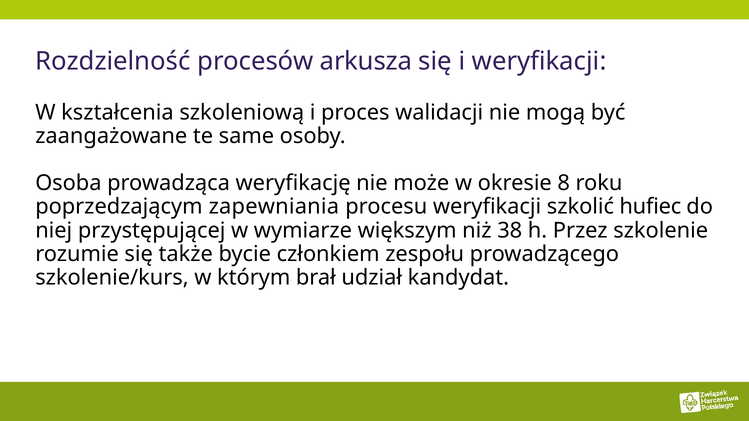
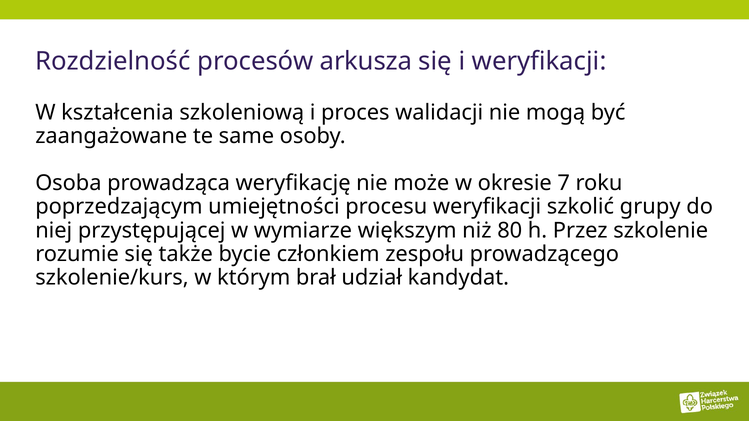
8: 8 -> 7 (564, 183)
zapewniania: zapewniania -> umiejętności (274, 207)
hufiec: hufiec -> grupy (650, 207)
38: 38 -> 80 (510, 230)
